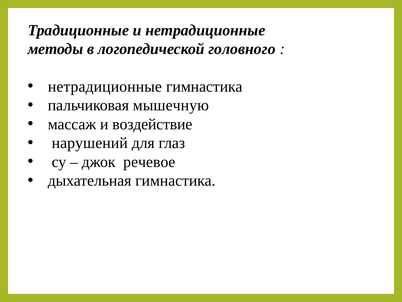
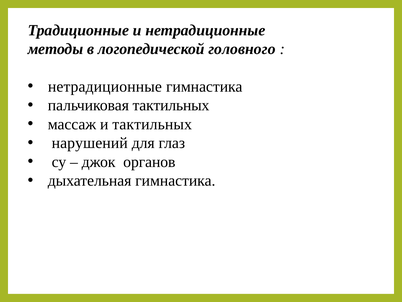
пальчиковая мышечную: мышечную -> тактильных (171, 105)
и воздействие: воздействие -> тактильных (152, 124)
речевое: речевое -> органов (149, 162)
